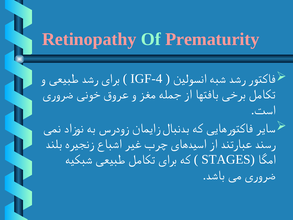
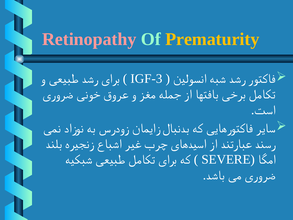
Prematurity colour: pink -> yellow (212, 39)
IGF-4: IGF-4 -> IGF-3 (147, 79)
STAGES: STAGES -> SEVERE (226, 159)
